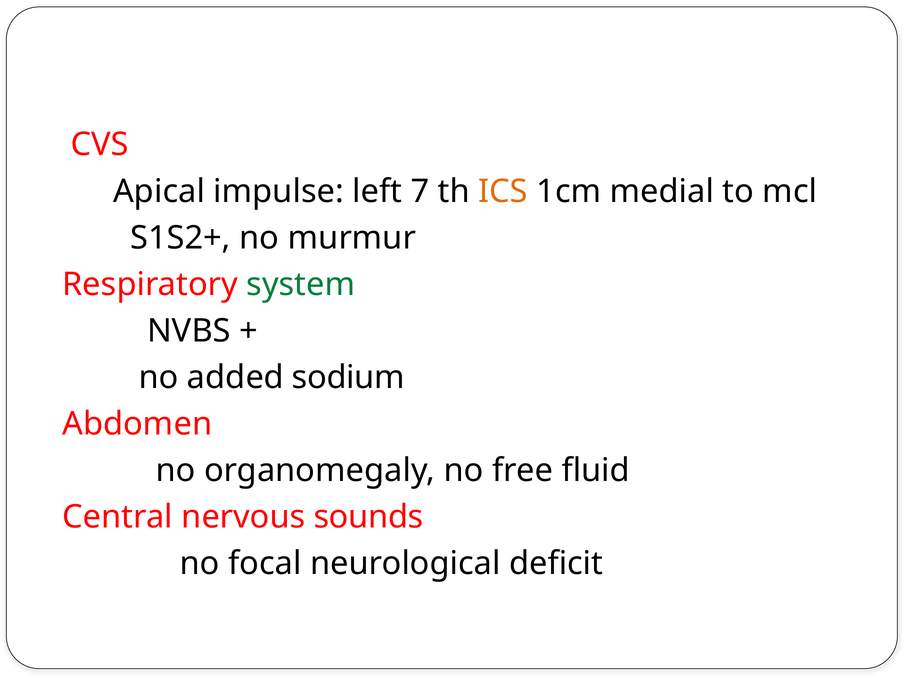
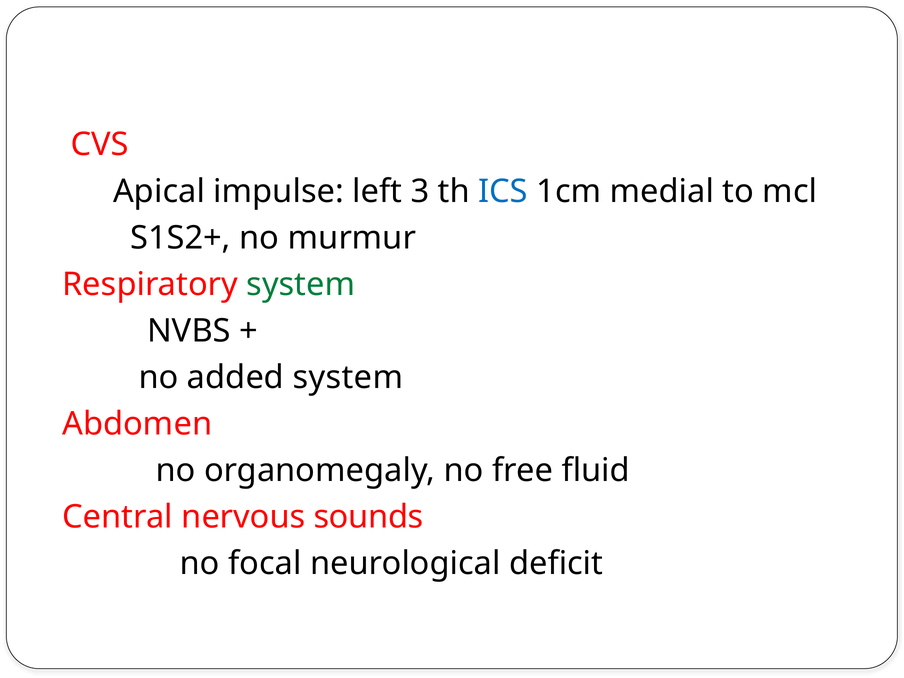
7: 7 -> 3 (420, 191)
ICS colour: orange -> blue (503, 191)
added sodium: sodium -> system (348, 377)
